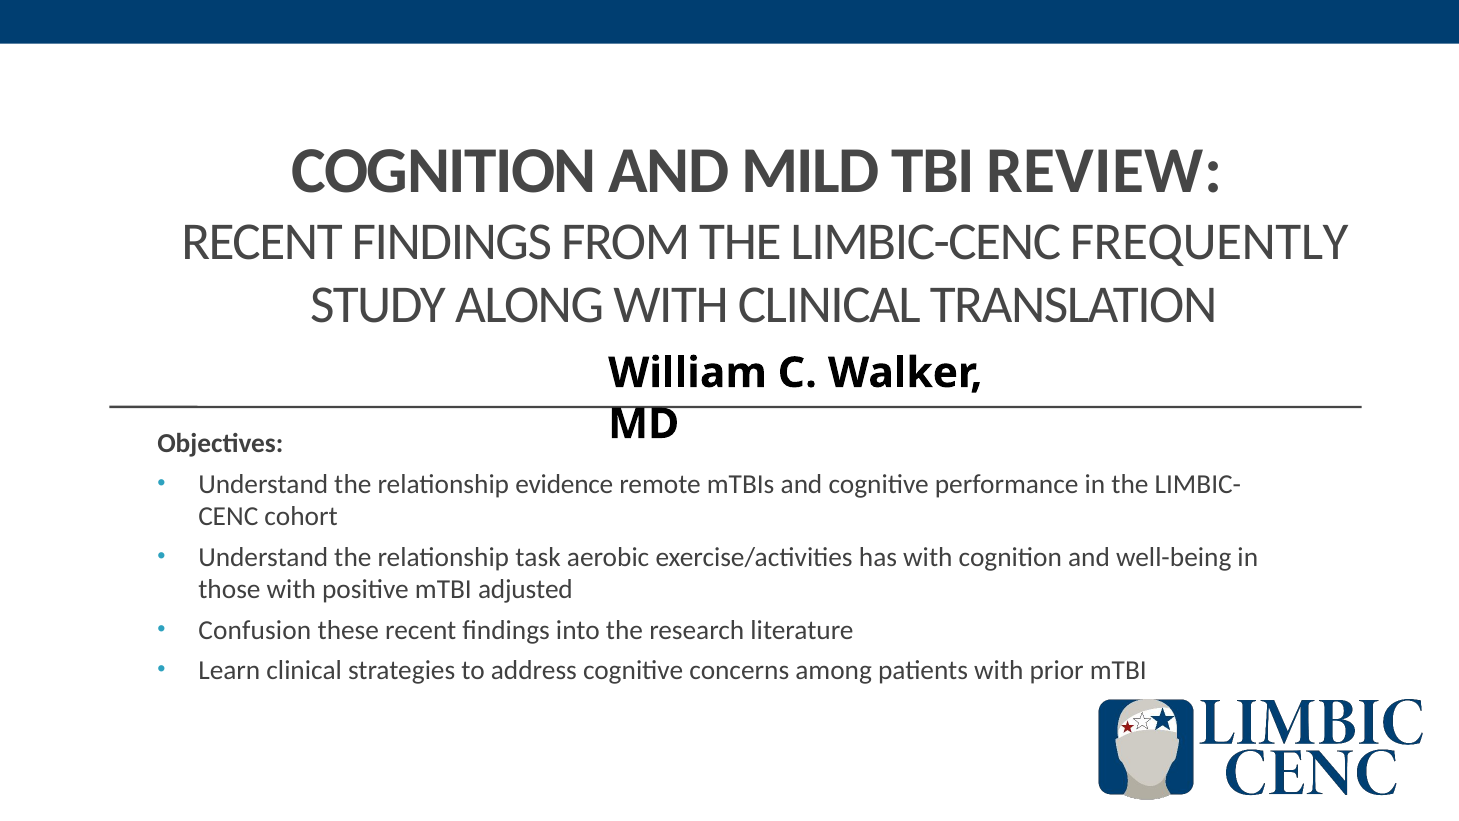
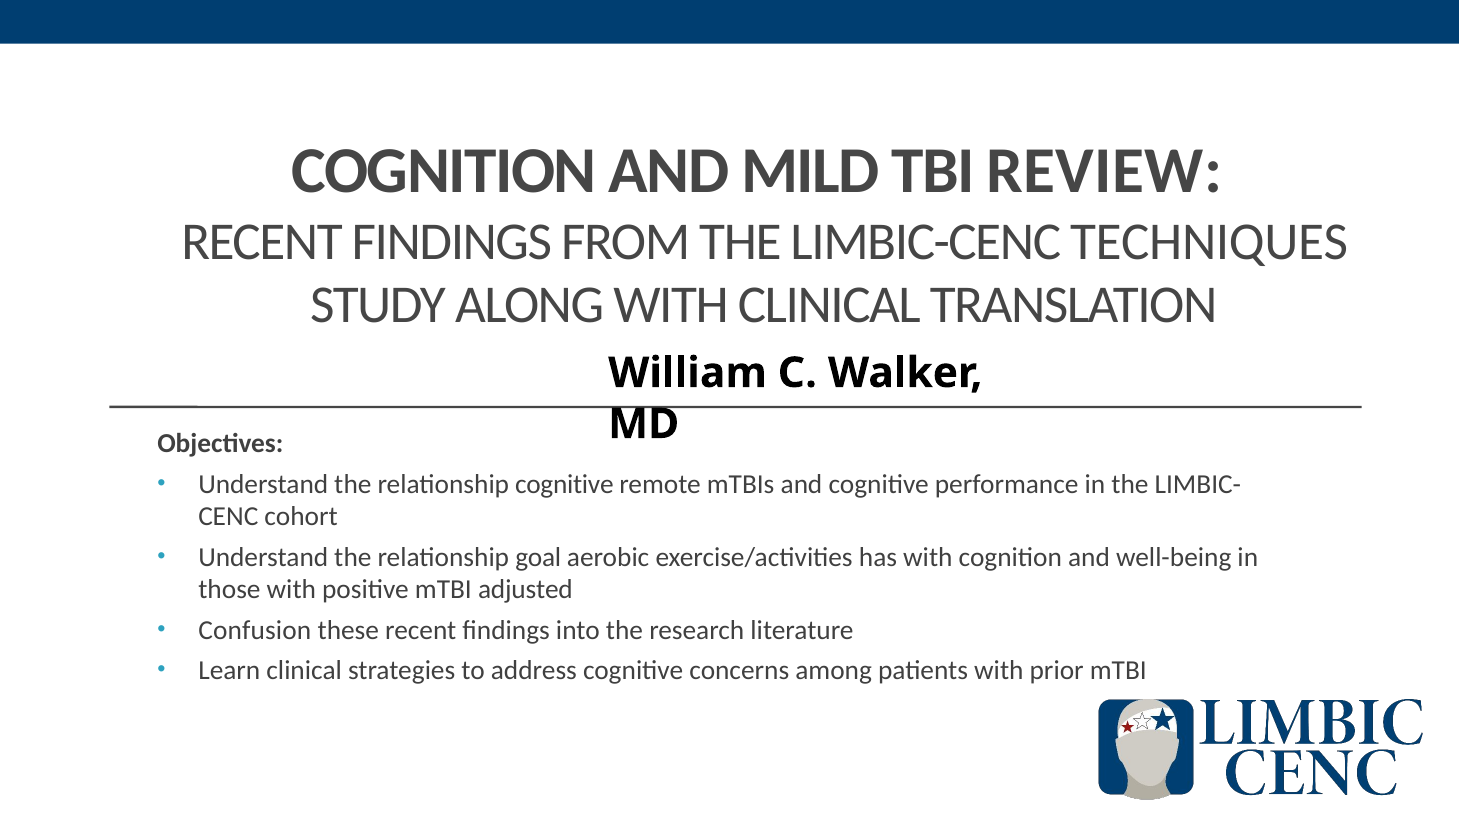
FREQUENTLY: FREQUENTLY -> TECHNIQUES (1209, 241)
relationship evidence: evidence -> cognitive (564, 484)
task: task -> goal (538, 557)
